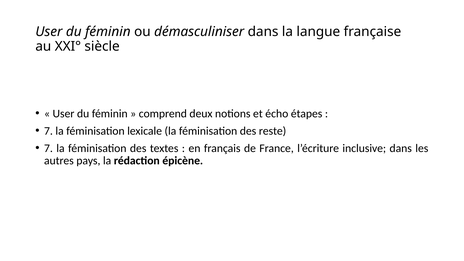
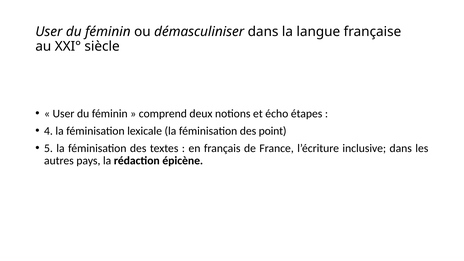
7: 7 -> 4 (48, 131)
reste: reste -> point (273, 131)
7: 7 -> 5 (48, 148)
